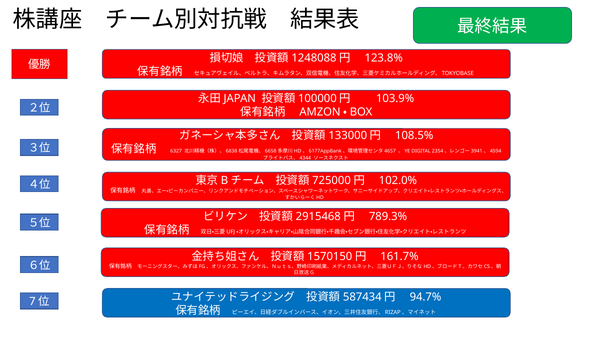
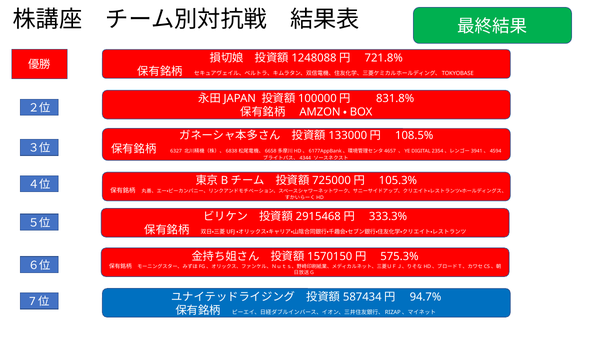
123.8%: 123.8% -> 721.8% (384, 58)
103.9%: 103.9% -> 831.8% (395, 99)
102.0%: 102.0% -> 105.3% (398, 181)
789.3%: 789.3% -> 333.3% (388, 217)
161.7%: 161.7% -> 575.3% (399, 257)
